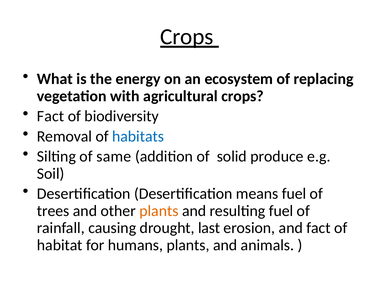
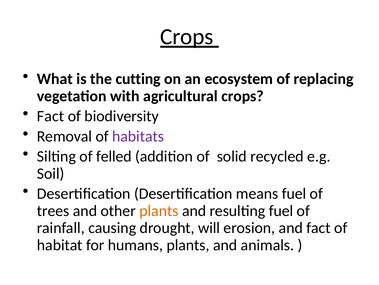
energy: energy -> cutting (138, 79)
habitats colour: blue -> purple (138, 136)
same: same -> felled (114, 156)
produce: produce -> recycled (277, 156)
last: last -> will (209, 227)
